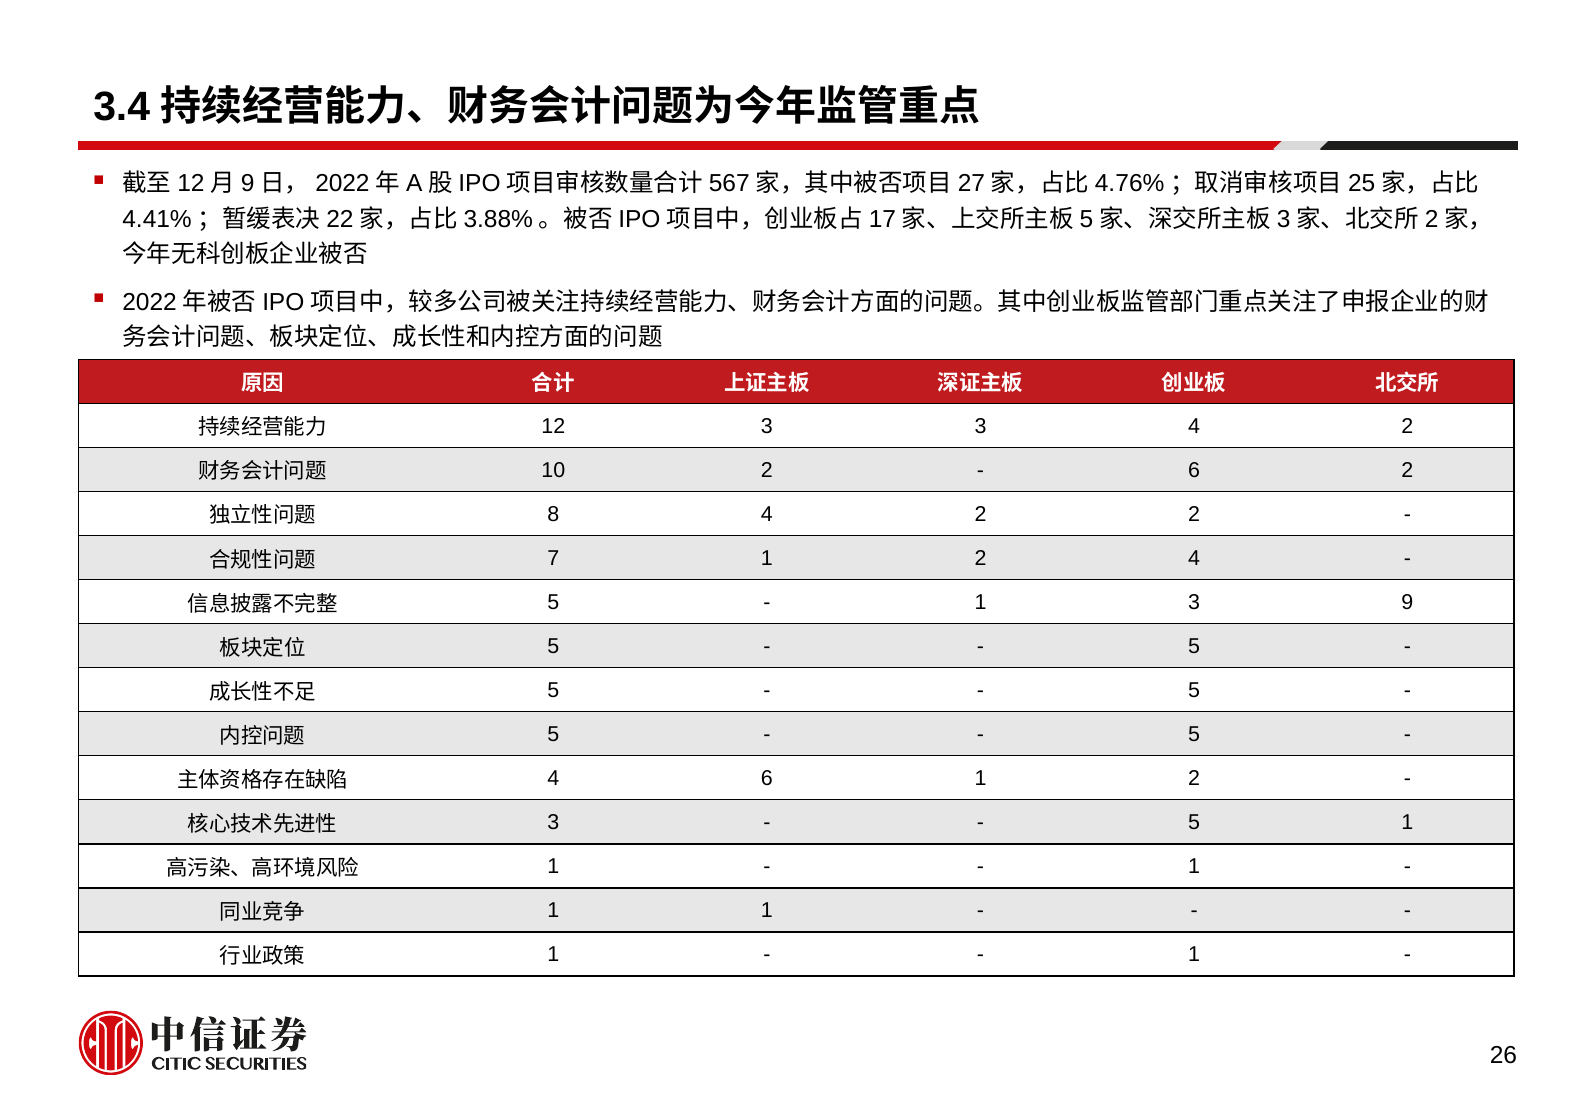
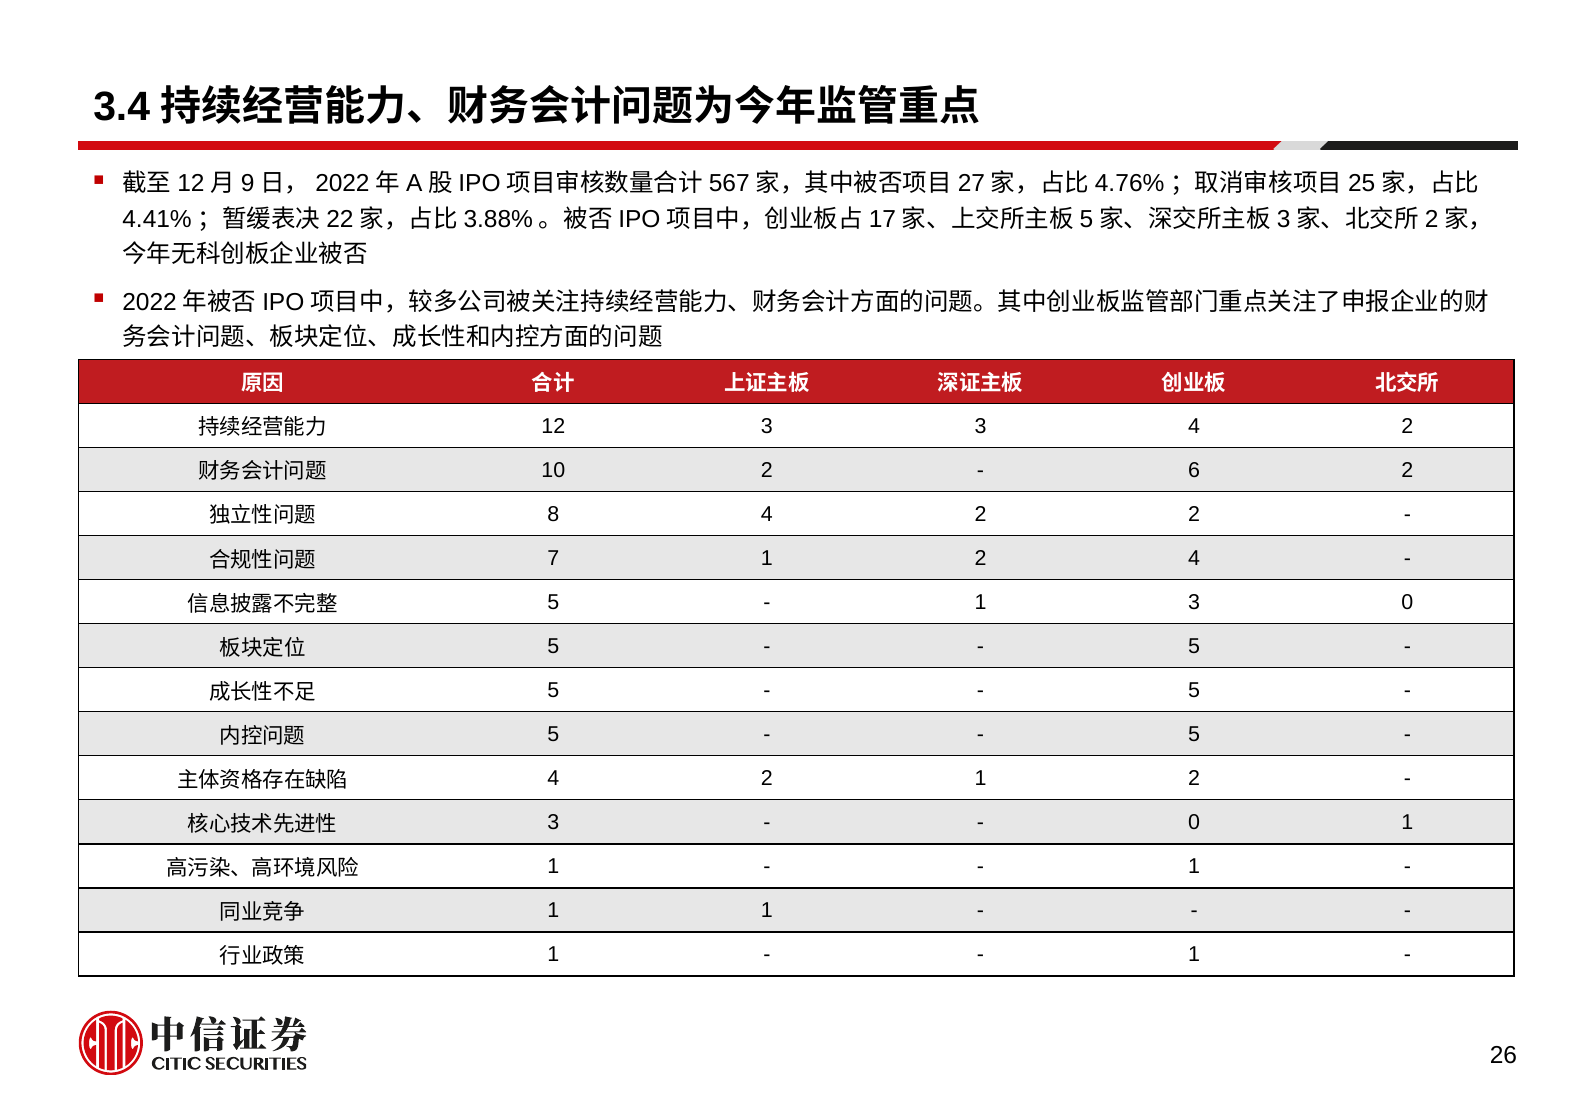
3 9: 9 -> 0 (1407, 602)
6: 6 -> 2 (767, 778)
5: 5 -> 0 (1194, 822)
